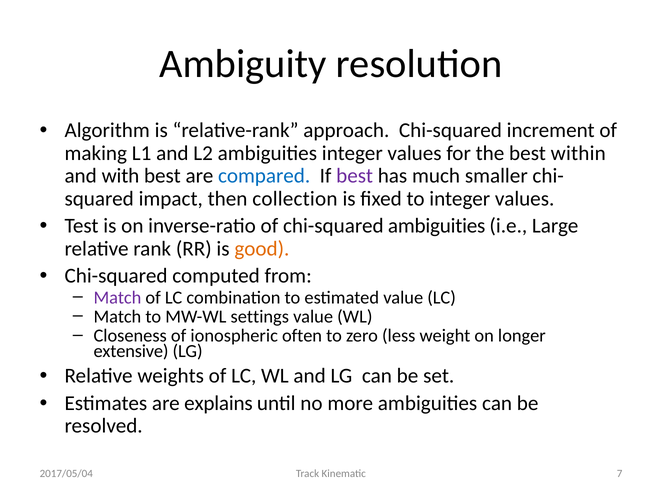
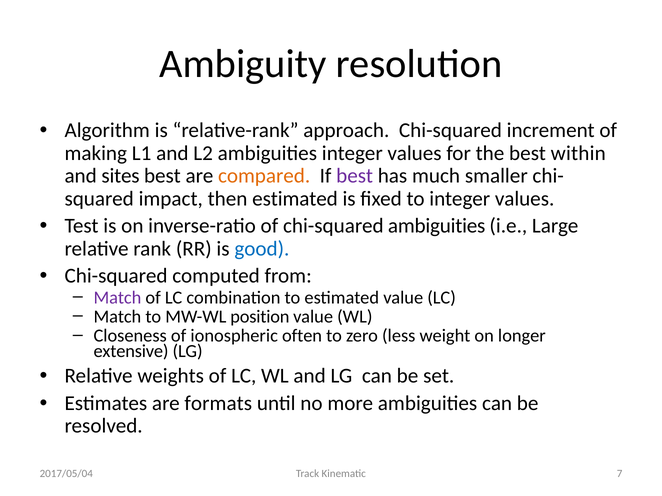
with: with -> sites (121, 176)
compared colour: blue -> orange (264, 176)
then collection: collection -> estimated (295, 199)
good colour: orange -> blue (262, 249)
settings: settings -> position (260, 317)
explains: explains -> formats (218, 404)
